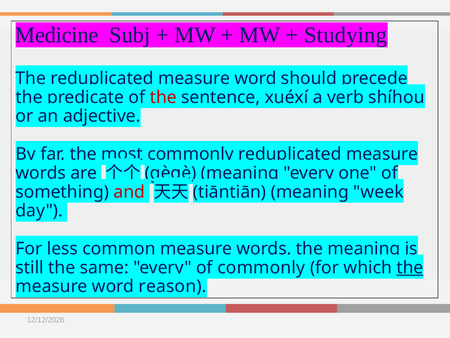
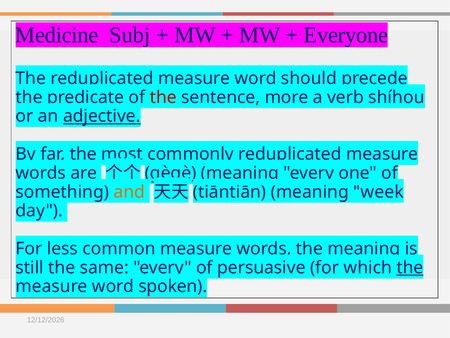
Studying: Studying -> Everyone (346, 35)
xuéxí: xuéxí -> more (287, 97)
adjective underline: none -> present (102, 116)
and colour: red -> orange (129, 192)
commonly: commonly -> persuasive (261, 267)
reason: reason -> spoken (173, 286)
